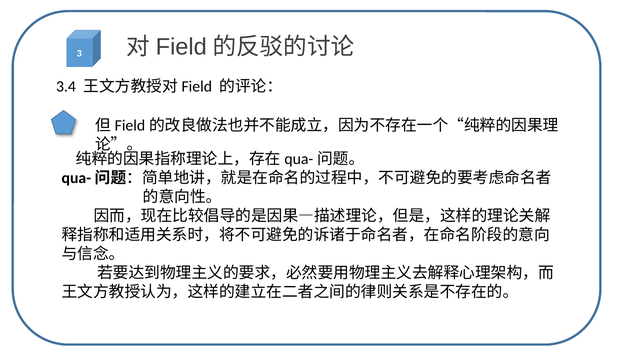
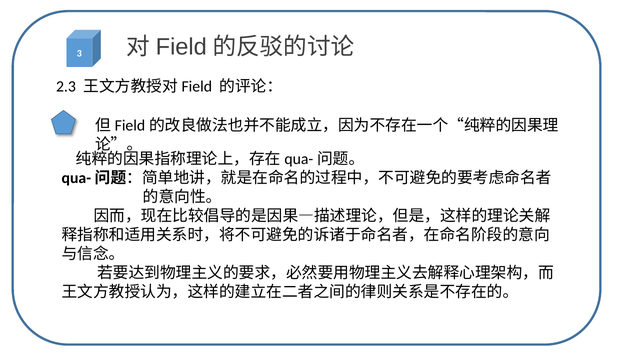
3.4: 3.4 -> 2.3 (66, 86)
